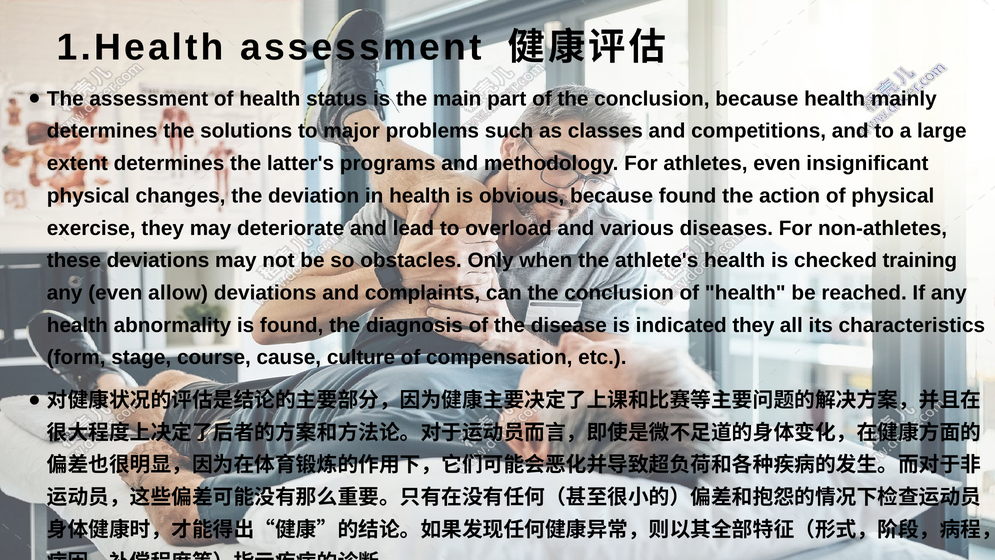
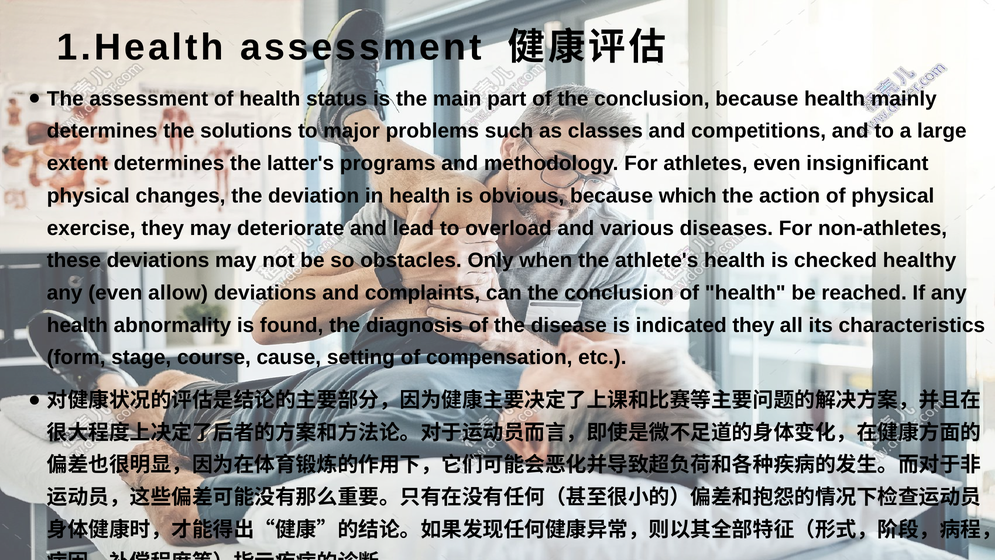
because found: found -> which (688, 196)
training: training -> healthy (920, 260)
culture: culture -> setting (361, 357)
